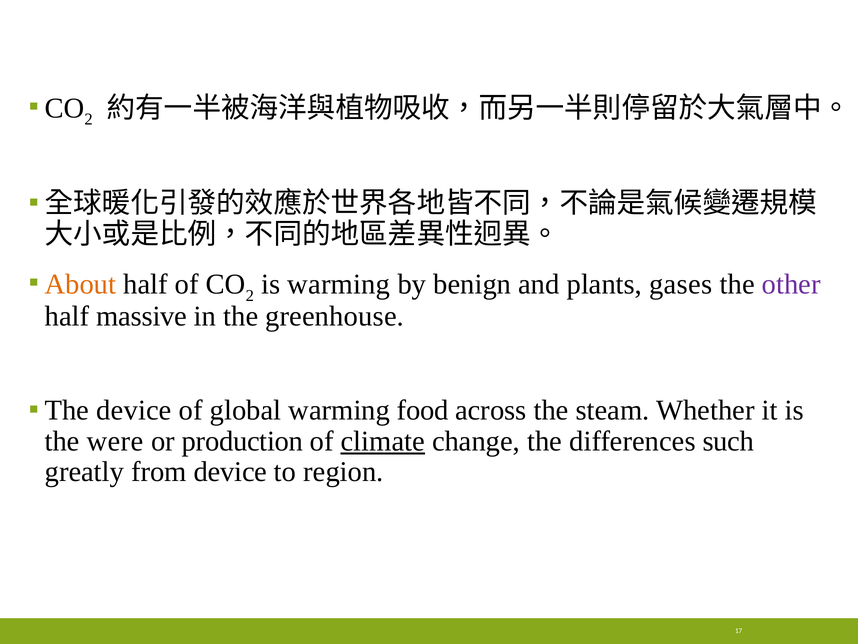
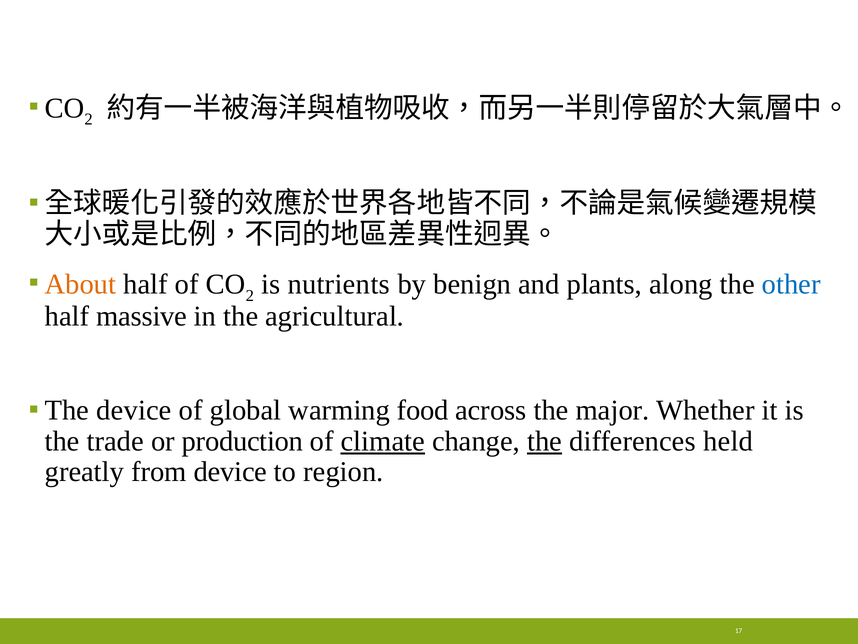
is warming: warming -> nutrients (339, 284)
gases: gases -> along (681, 284)
other colour: purple -> blue (791, 284)
greenhouse: greenhouse -> agricultural (335, 316)
steam: steam -> major (613, 410)
were: were -> trade (115, 441)
the underline: none -> present (545, 441)
such: such -> held (728, 441)
